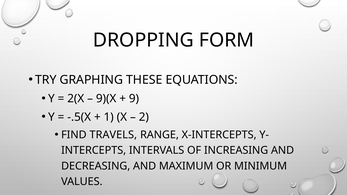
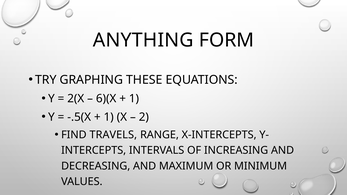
DROPPING: DROPPING -> ANYTHING (143, 40)
9)(X: 9)(X -> 6)(X (106, 99)
9: 9 -> 1 (134, 99)
